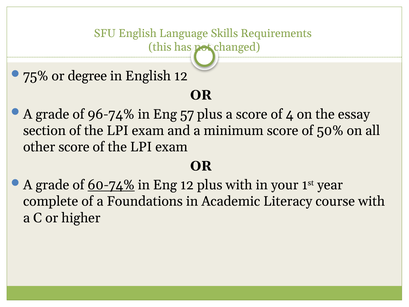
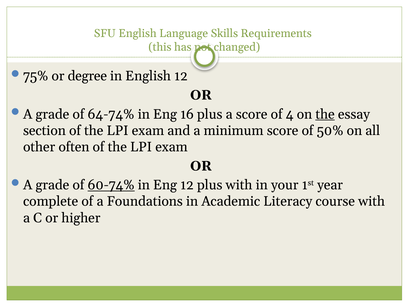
96-74%: 96-74% -> 64-74% (111, 114)
57: 57 -> 16 (187, 114)
the underline: none -> present (325, 114)
other score: score -> often (74, 147)
